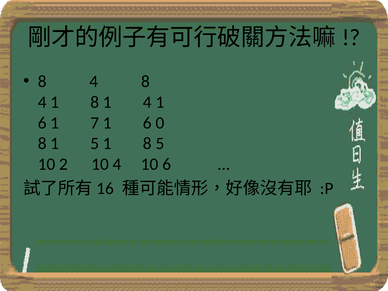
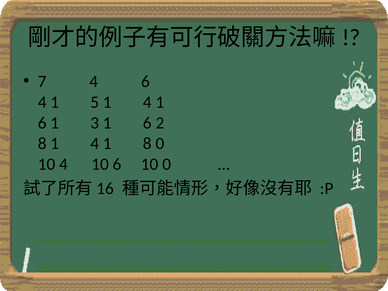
8: 8 -> 7 (42, 81)
4 8: 8 -> 6 (145, 81)
4 1 8: 8 -> 5 (95, 102)
7: 7 -> 3 (95, 123)
0: 0 -> 2 (160, 123)
8 1 5: 5 -> 4 (95, 144)
8 5: 5 -> 0 (160, 144)
10 2: 2 -> 4 (64, 164)
10 4: 4 -> 6 (117, 164)
10 6: 6 -> 0 (167, 164)
